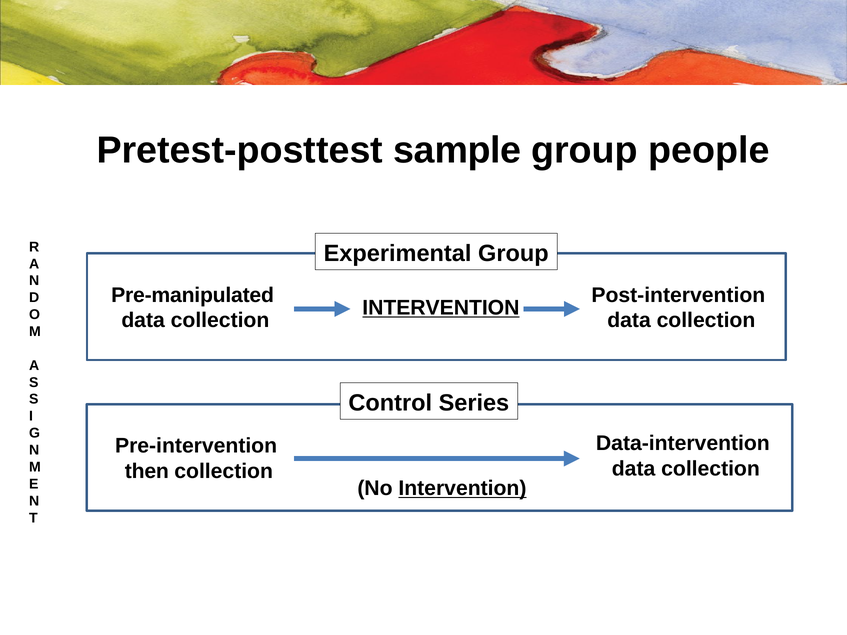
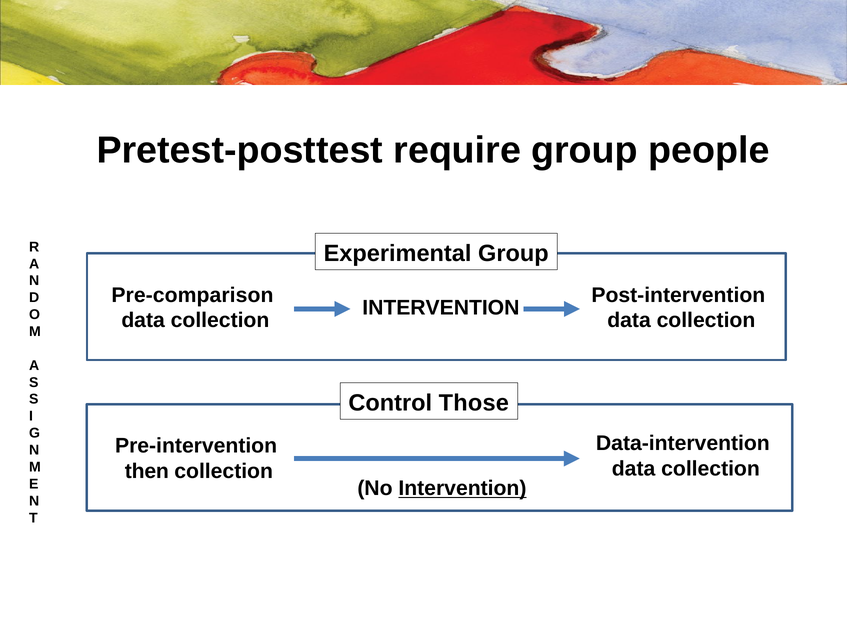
sample: sample -> require (457, 150)
Pre-manipulated: Pre-manipulated -> Pre-comparison (192, 295)
INTERVENTION underline: present -> none (441, 308)
Series: Series -> Those (474, 403)
